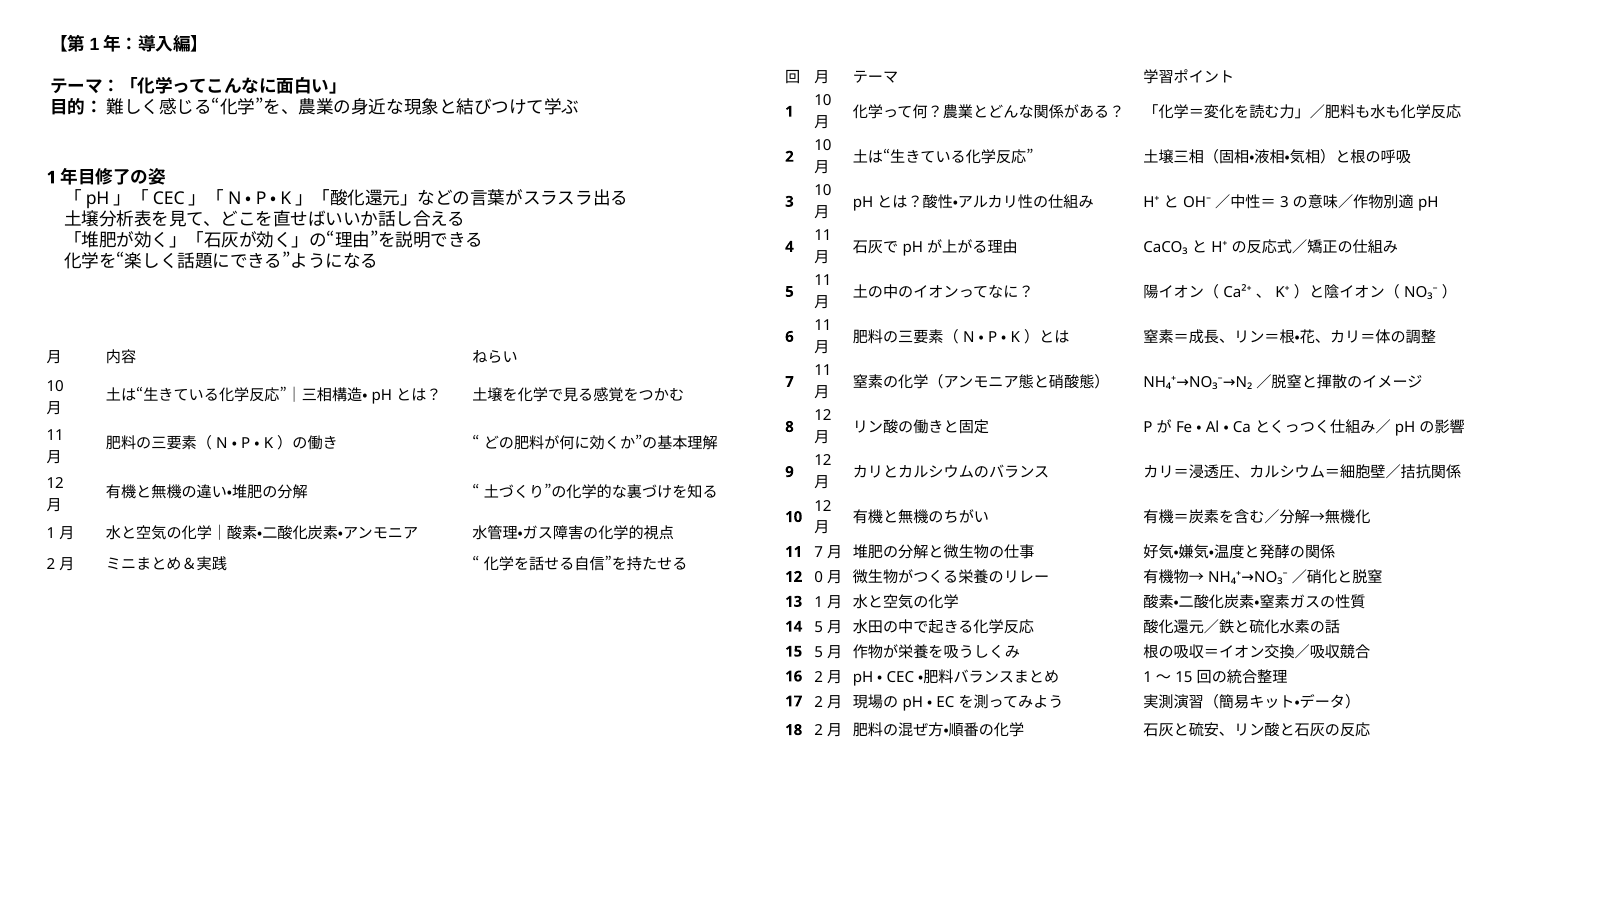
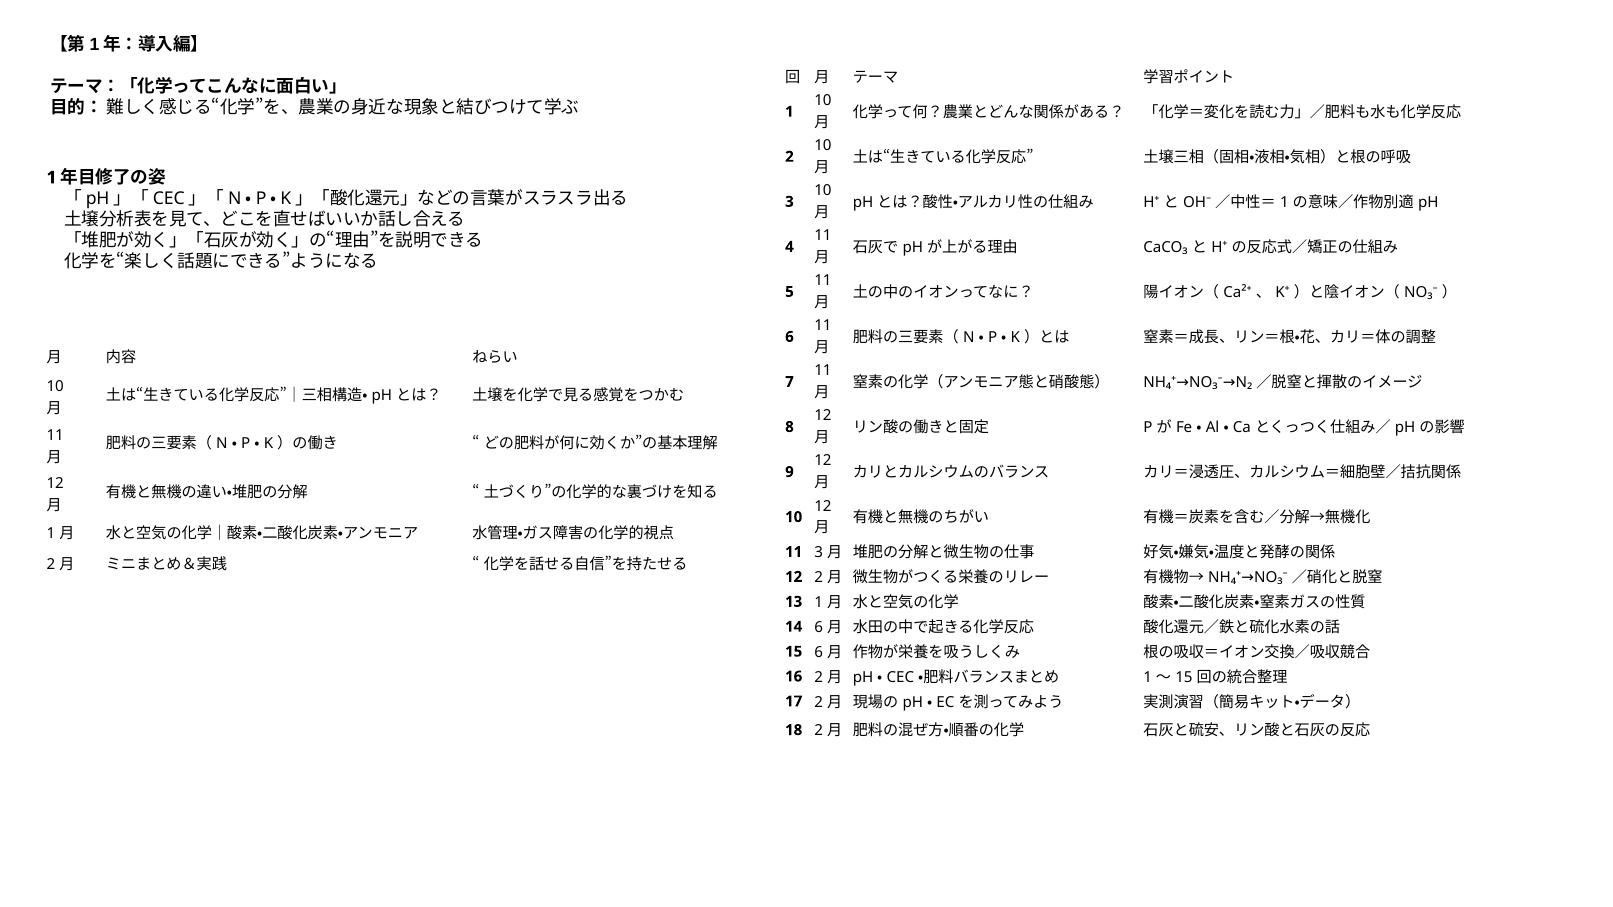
3: 3 -> 1 (1284, 202)
11 7: 7 -> 3 (819, 553)
12 0: 0 -> 2 (819, 578)
14 5: 5 -> 6 (819, 628)
15 5: 5 -> 6 (819, 652)
